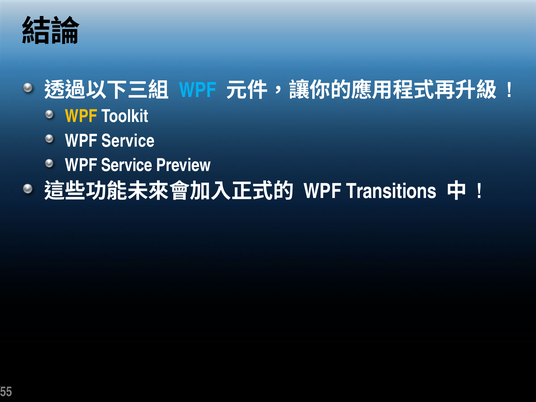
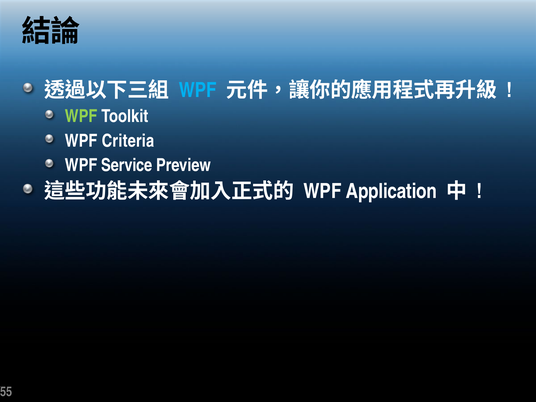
WPF colour: yellow -> light green (81, 116)
Service: Service -> Criteria (128, 141)
Transitions: Transitions -> Application (391, 191)
